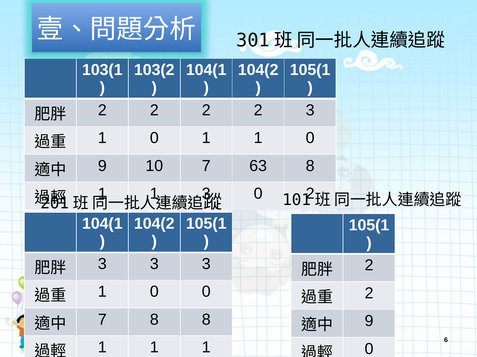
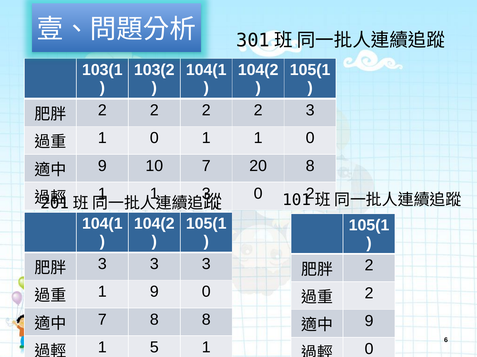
63: 63 -> 20 (258, 166)
0: 0 -> 9 (154, 292)
1: 1 -> 5 (154, 348)
